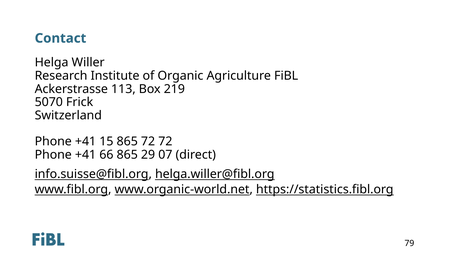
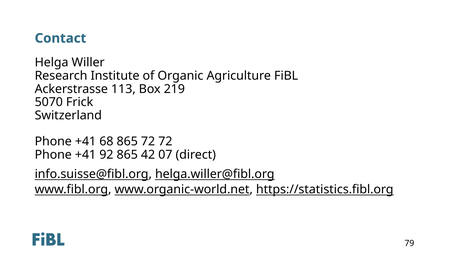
15: 15 -> 68 (106, 141)
66: 66 -> 92 (106, 155)
29: 29 -> 42 (148, 155)
